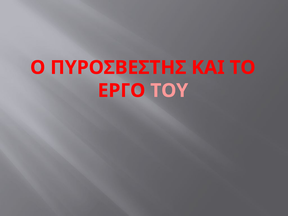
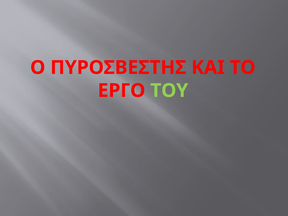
ΤΟΥ colour: pink -> light green (169, 91)
